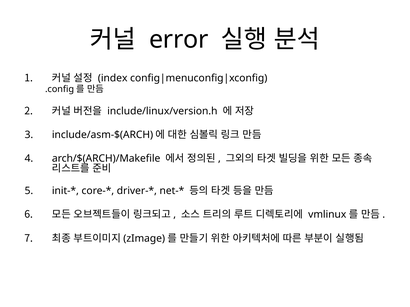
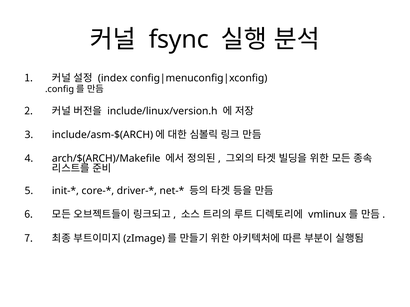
error: error -> fsync (179, 40)
